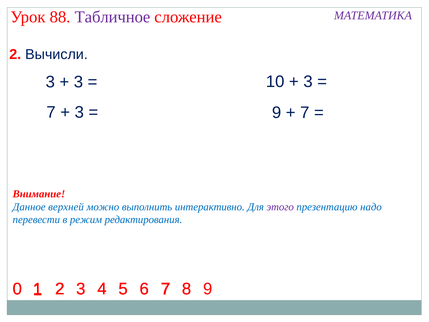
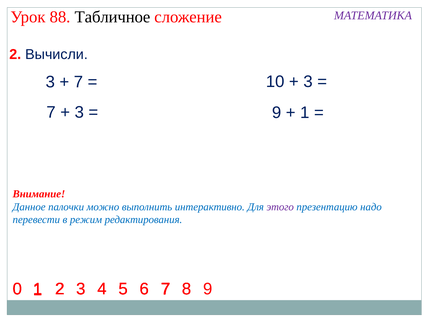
Табличное colour: purple -> black (112, 17)
3: 3 -> 7 (78, 82)
7: 7 -> 1 (305, 112)
верхней: верхней -> палочки (66, 207)
